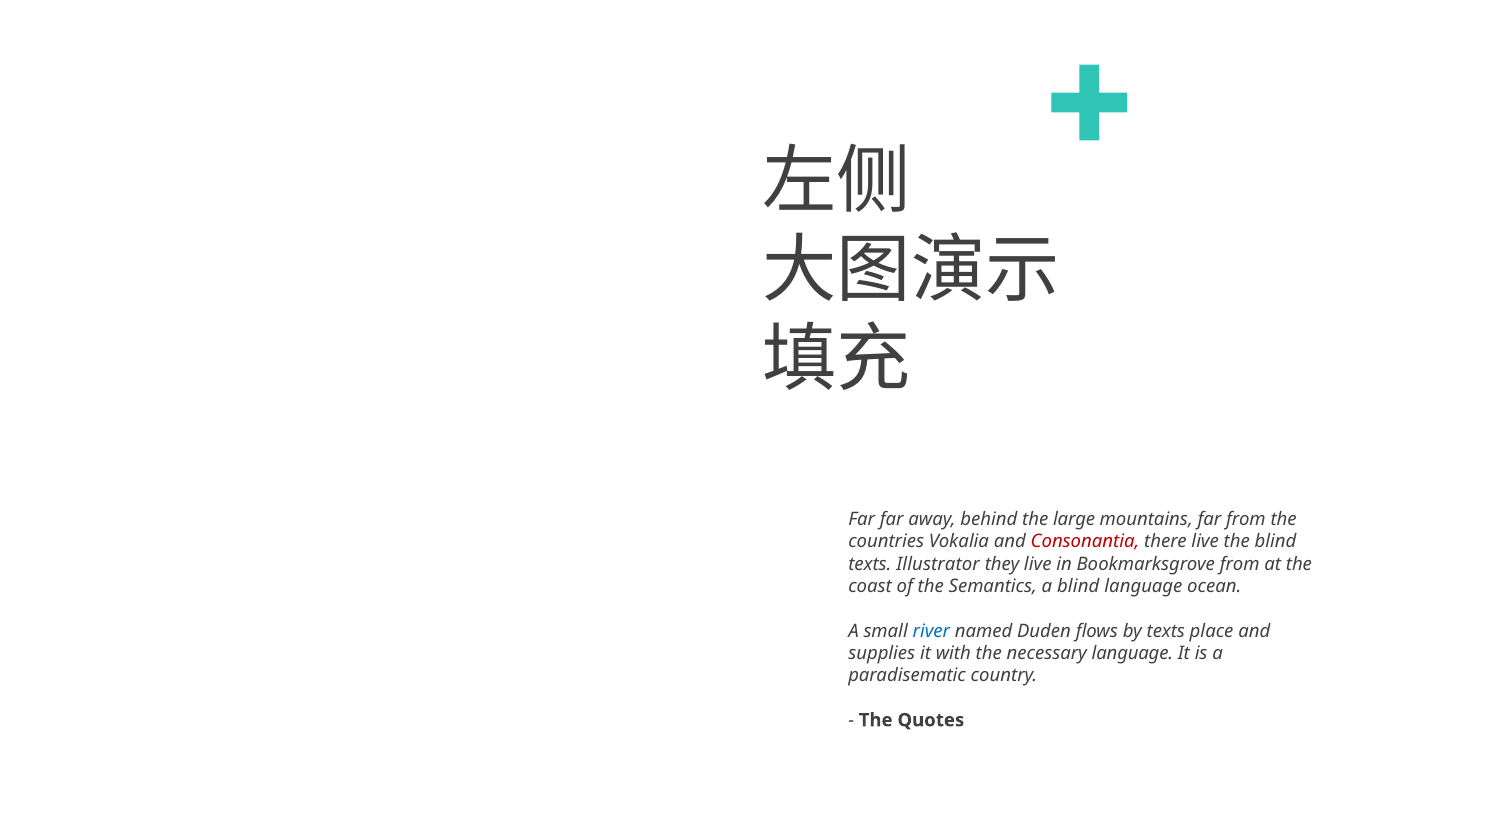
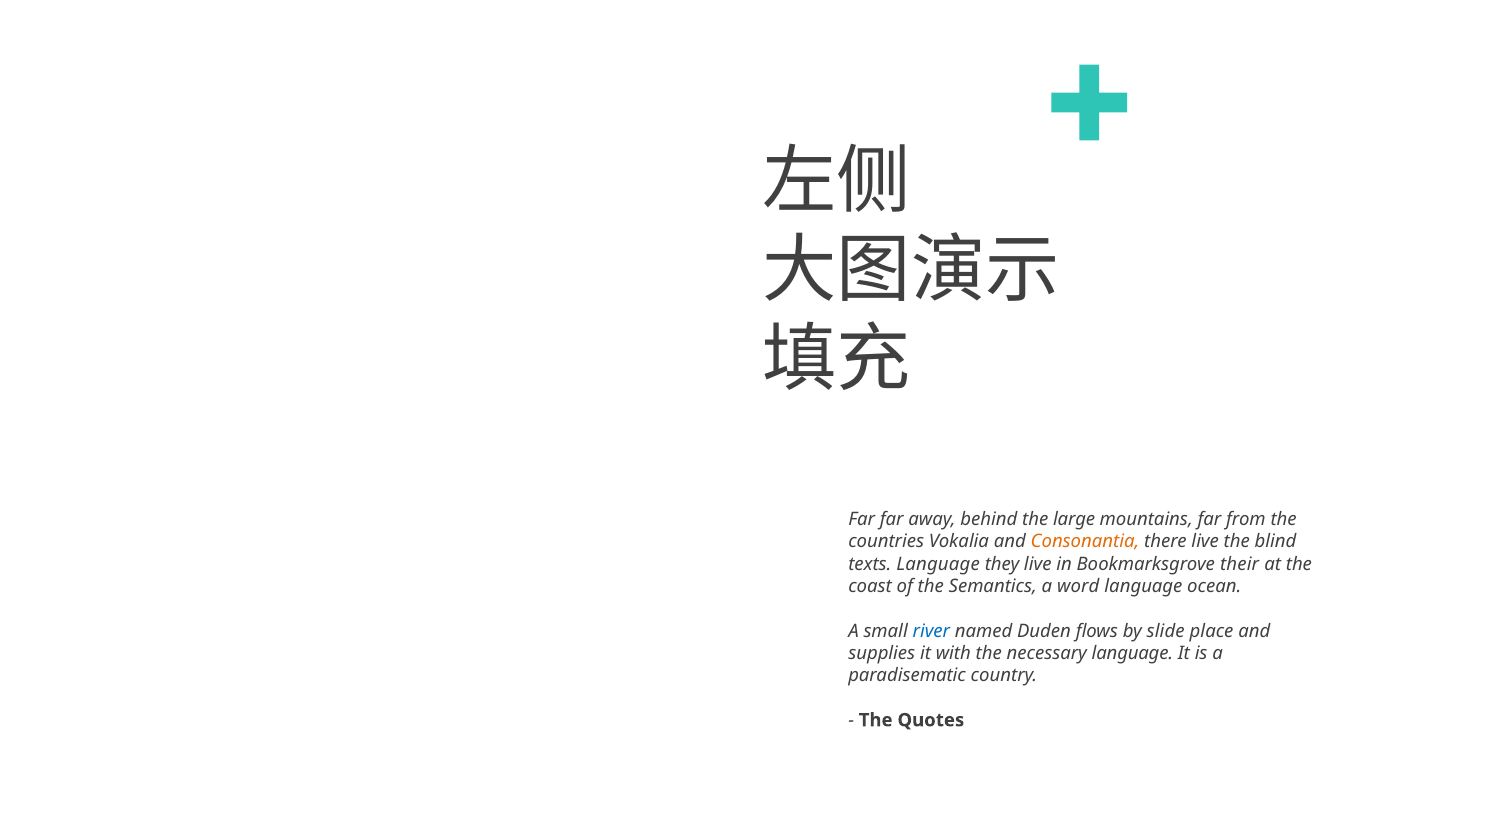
Consonantia colour: red -> orange (1085, 542)
texts Illustrator: Illustrator -> Language (938, 564)
Bookmarksgrove from: from -> their (1240, 564)
a blind: blind -> word (1078, 586)
by texts: texts -> slide (1166, 631)
